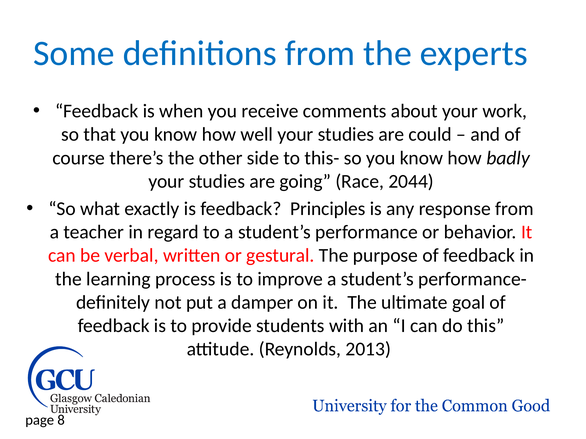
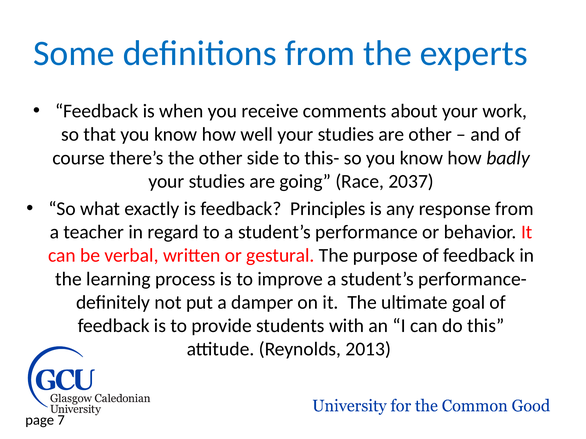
are could: could -> other (430, 135)
2044: 2044 -> 2037 (411, 182)
8: 8 -> 7 (61, 420)
